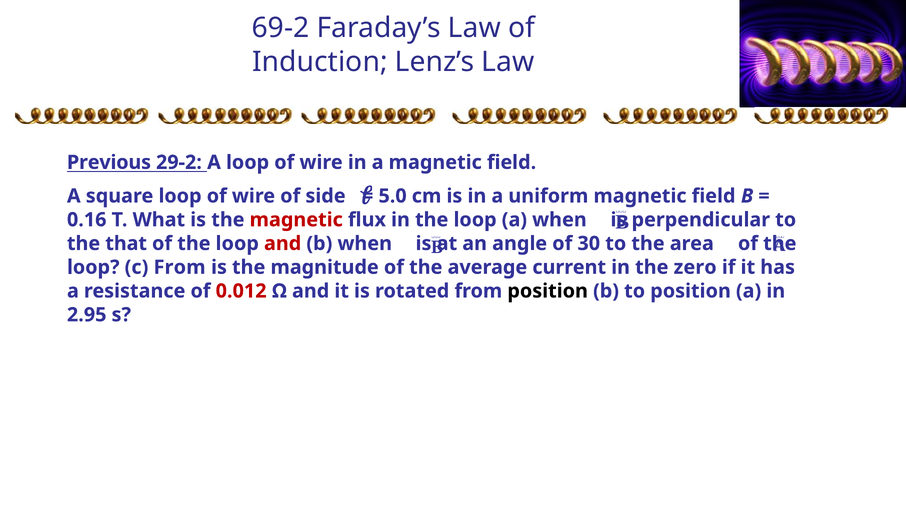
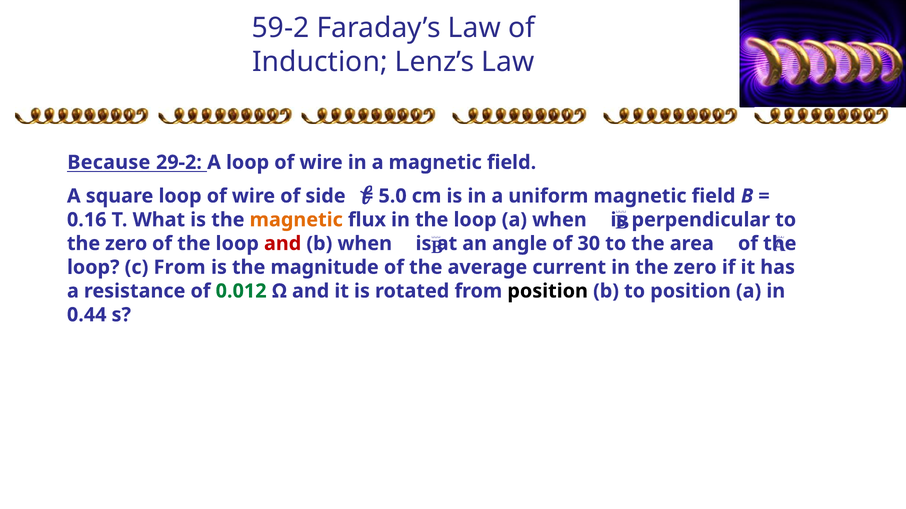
69-2: 69-2 -> 59-2 (280, 28)
Previous: Previous -> Because (109, 163)
magnetic colour: red -> orange (296, 220)
that: that -> zero (126, 244)
0.012 colour: red -> green (241, 291)
2.95: 2.95 -> 0.44 (87, 315)
